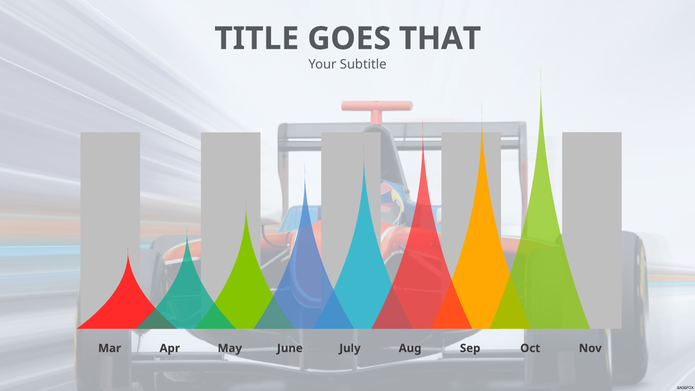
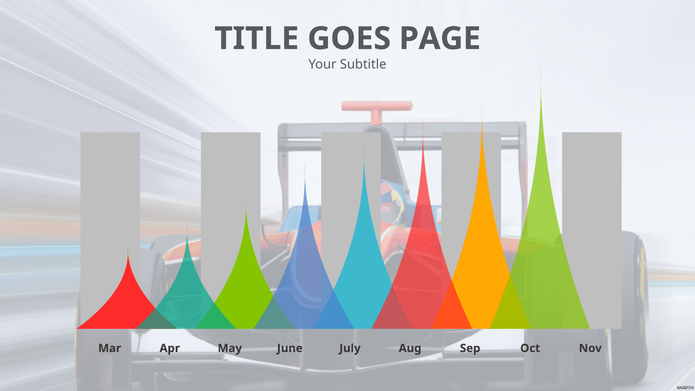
THAT: THAT -> PAGE (440, 39)
